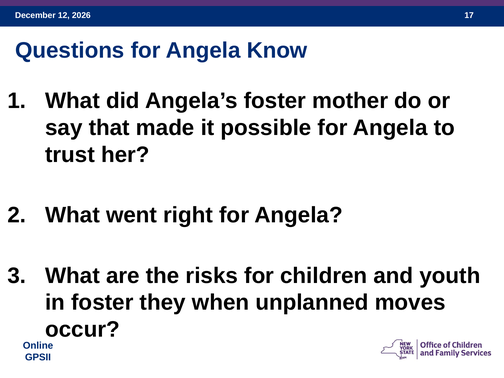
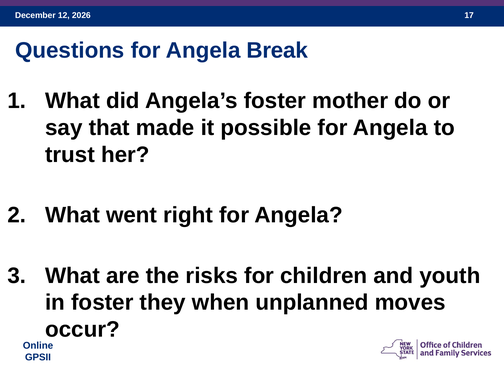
Know: Know -> Break (277, 51)
